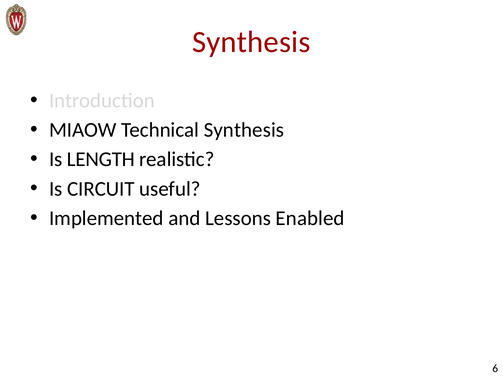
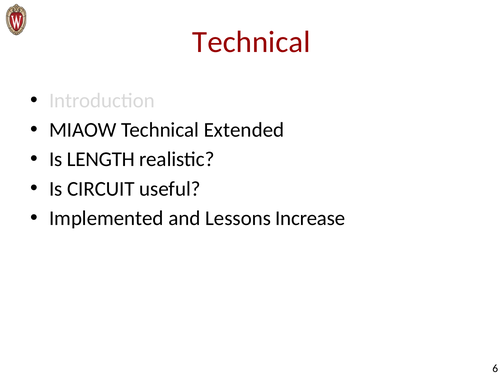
Synthesis: Synthesis -> Technical (251, 42)
Technical Synthesis: Synthesis -> Extended (244, 130)
Enabled: Enabled -> Increase (310, 218)
